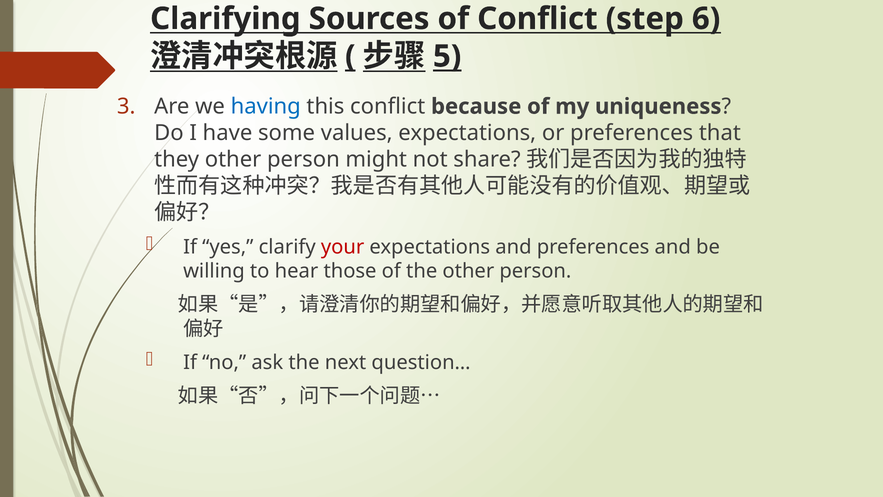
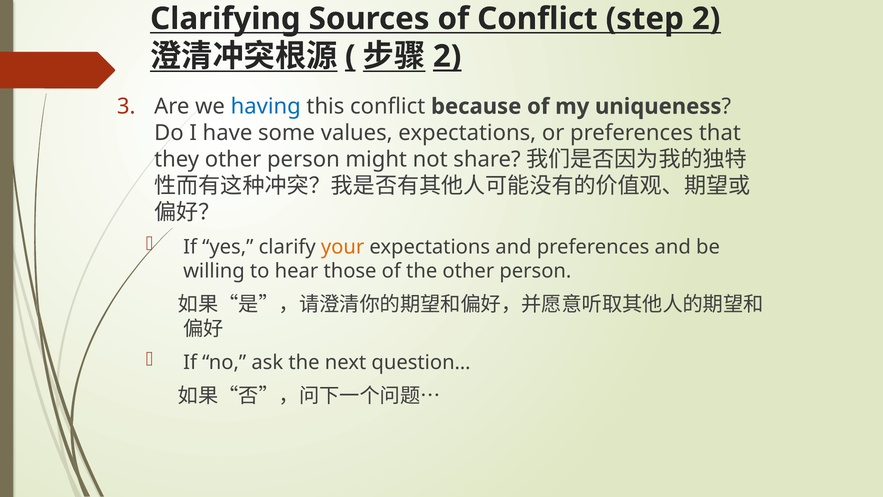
step 6: 6 -> 2 (706, 19)
5: 5 -> 2 (447, 56)
your colour: red -> orange (343, 247)
